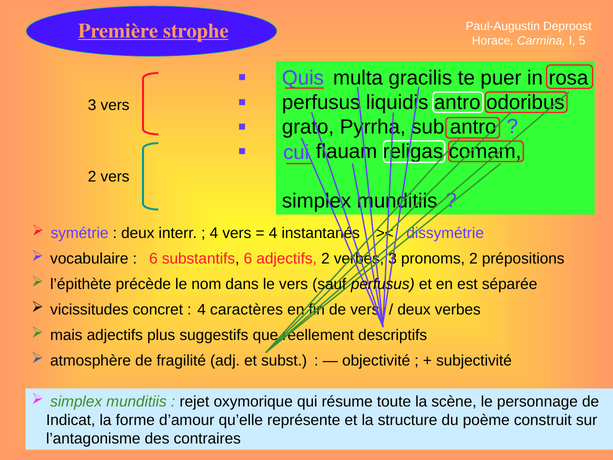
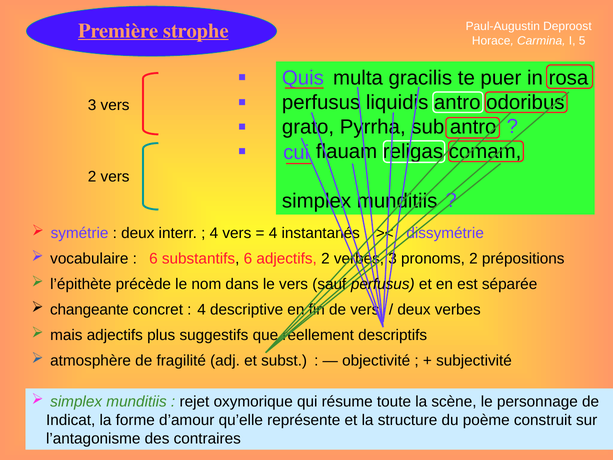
vicissitudes: vicissitudes -> changeante (89, 310)
caractères: caractères -> descriptive (247, 310)
